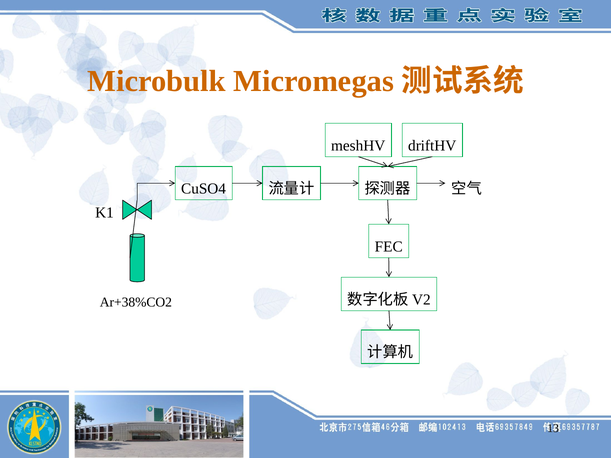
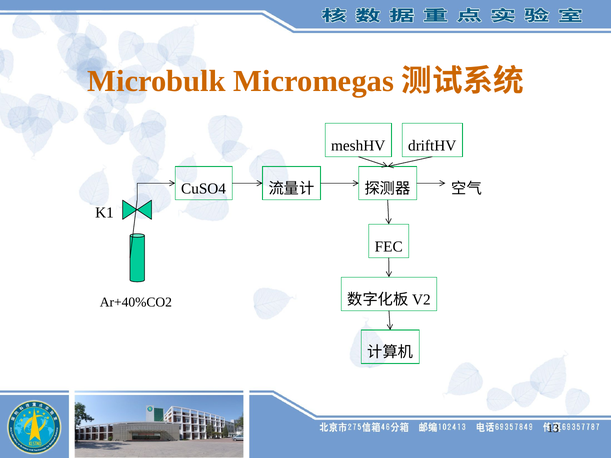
Ar+38%CO2: Ar+38%CO2 -> Ar+40%CO2 (136, 302)
